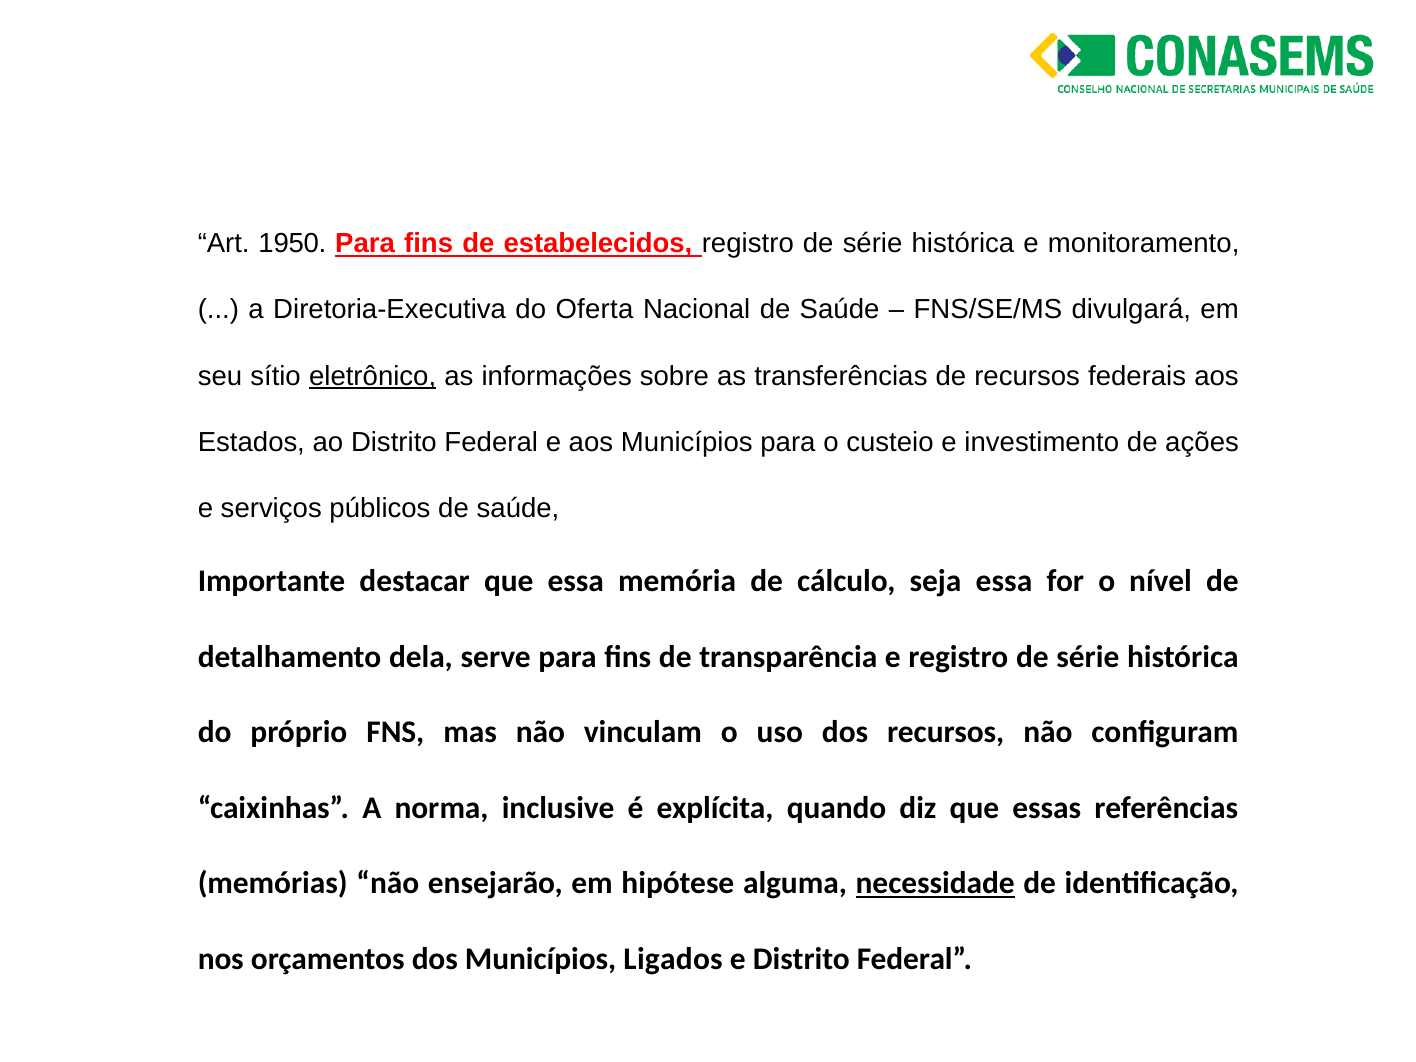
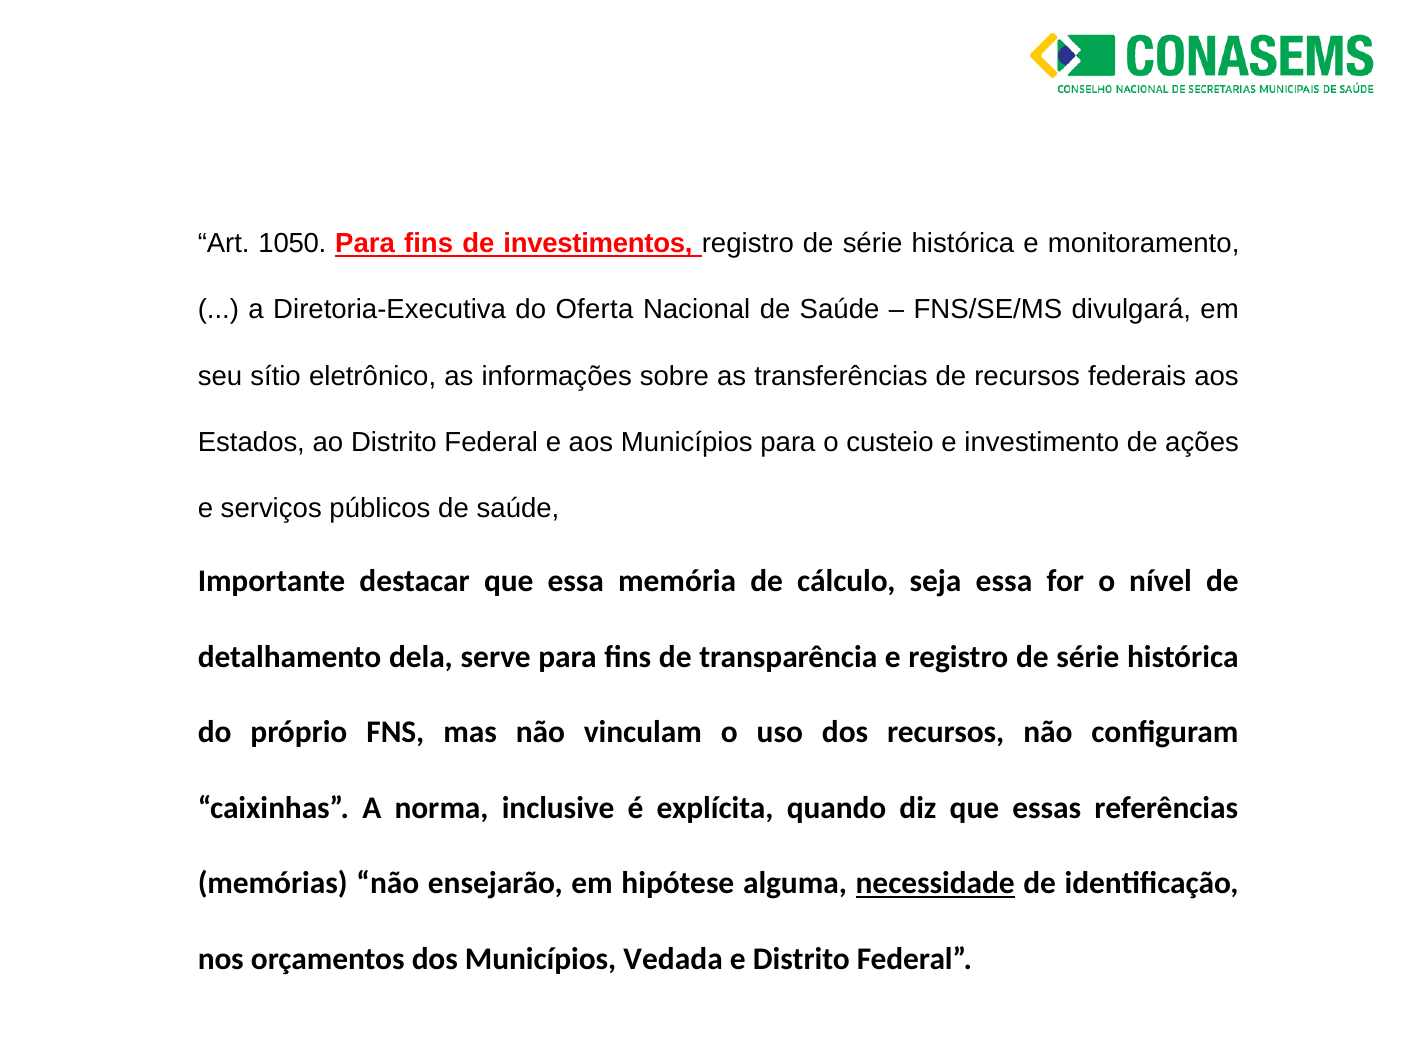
1950: 1950 -> 1050 (292, 244)
estabelecidos: estabelecidos -> investimentos (598, 244)
eletrônico underline: present -> none (373, 376)
Ligados: Ligados -> Vedada (673, 959)
